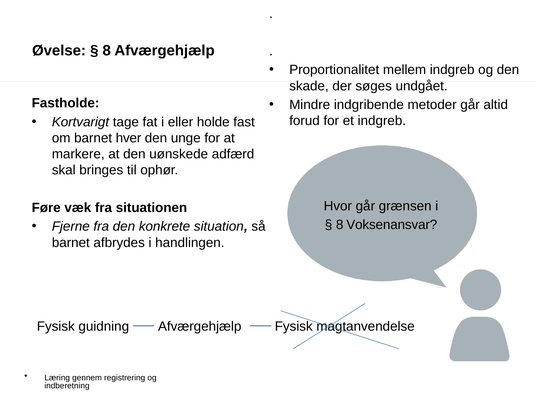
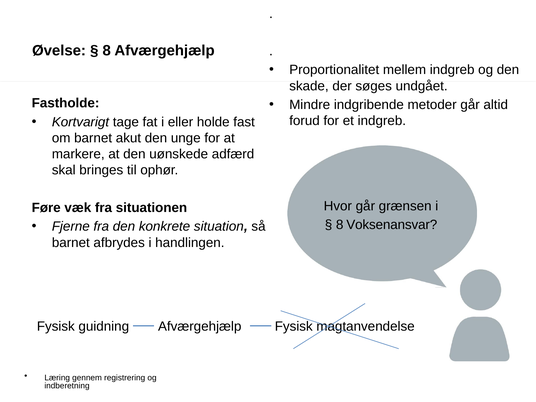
hver: hver -> akut (128, 138)
